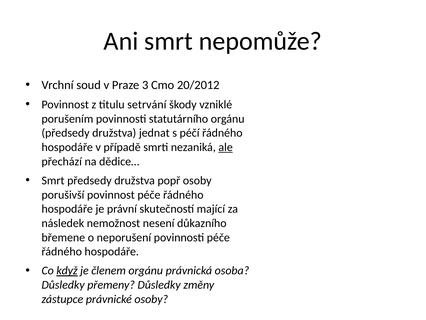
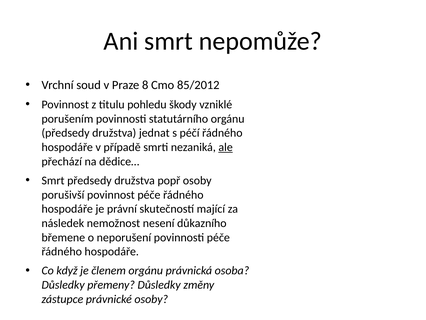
3: 3 -> 8 (145, 85)
20/2012: 20/2012 -> 85/2012 (198, 85)
setrvání: setrvání -> pohledu (147, 104)
když underline: present -> none (67, 270)
